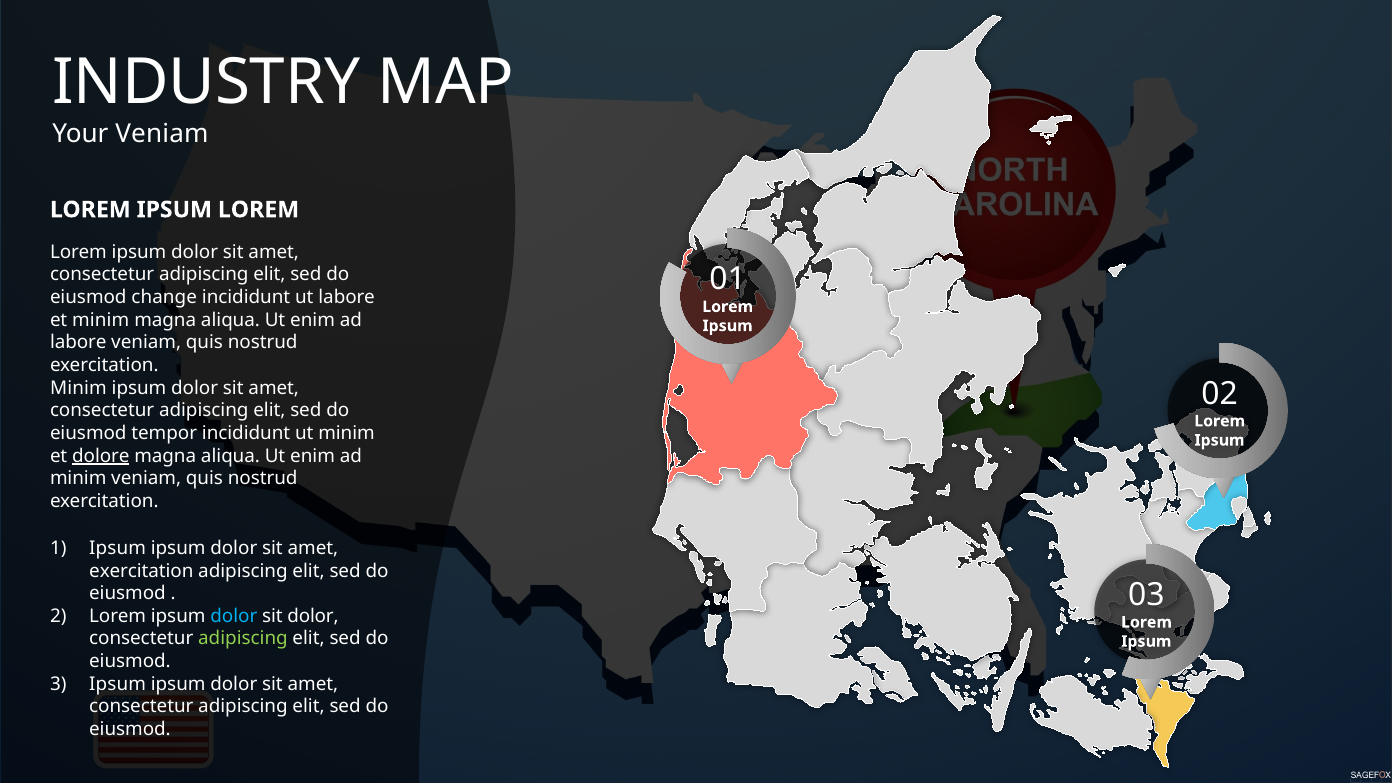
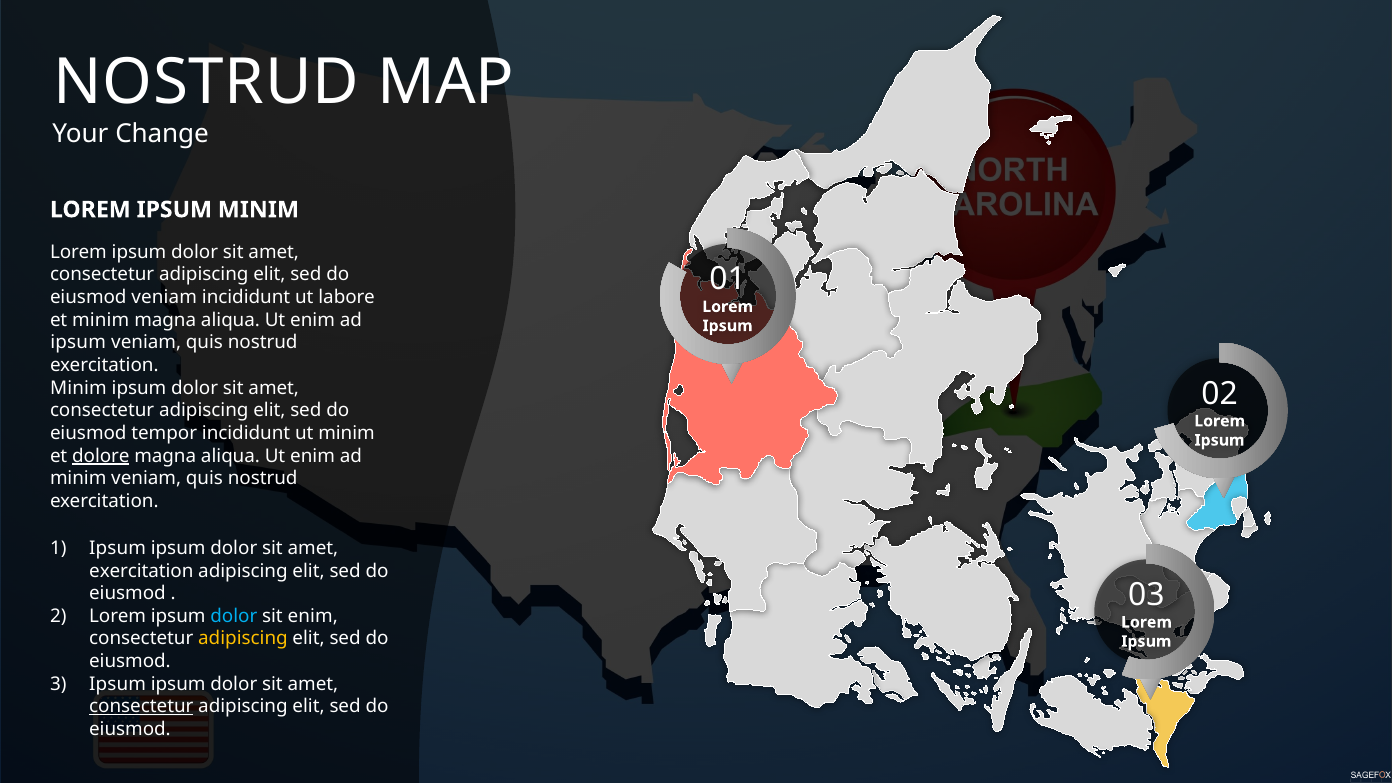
INDUSTRY: INDUSTRY -> NOSTRUD (206, 83)
Your Veniam: Veniam -> Change (162, 134)
IPSUM LOREM: LOREM -> MINIM (258, 210)
eiusmod change: change -> veniam (164, 297)
labore: labore -> ipsum (78, 343)
sit dolor: dolor -> enim (313, 616)
adipiscing colour: light green -> yellow (243, 639)
consectetur underline: none -> present (141, 707)
